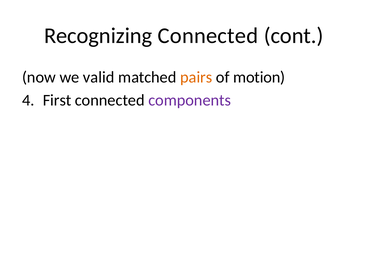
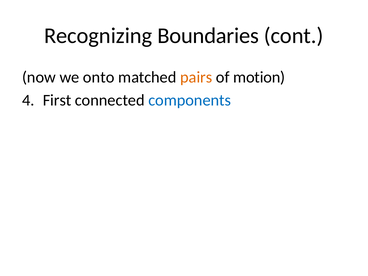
Recognizing Connected: Connected -> Boundaries (208, 36)
valid: valid -> onto (99, 77)
components colour: purple -> blue (190, 100)
